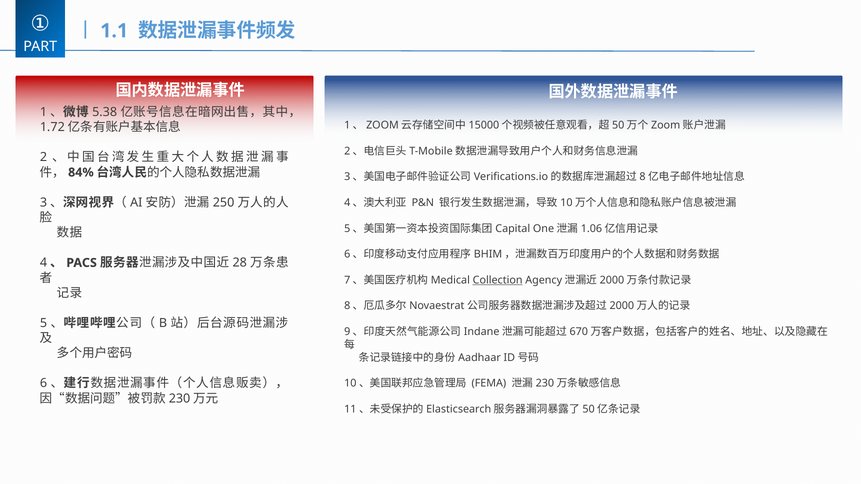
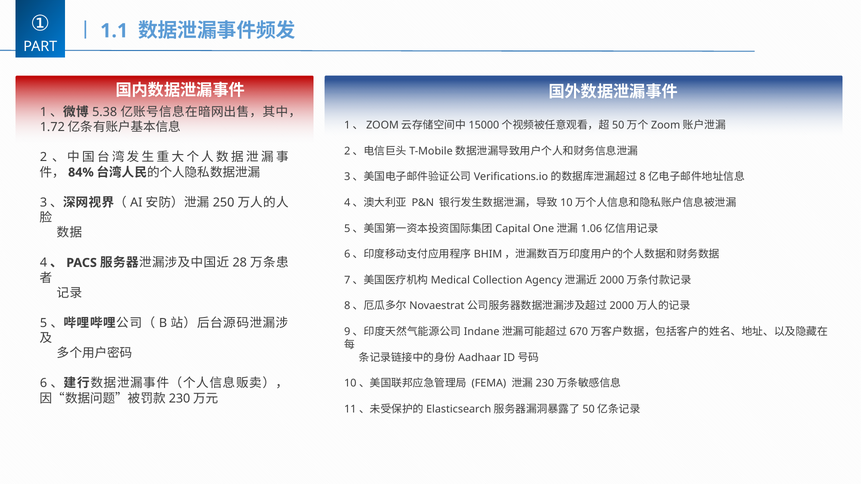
Collection underline: present -> none (498, 280)
